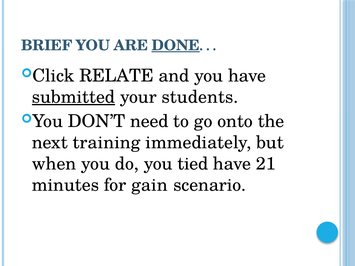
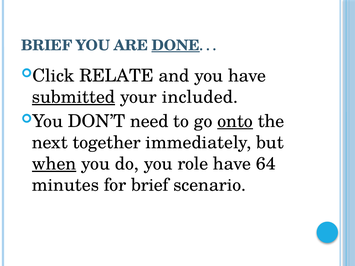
students: students -> included (200, 97)
onto underline: none -> present (235, 121)
training: training -> together (107, 143)
when underline: none -> present (54, 164)
tied: tied -> role (193, 164)
21: 21 -> 64 (266, 164)
for gain: gain -> brief (150, 185)
